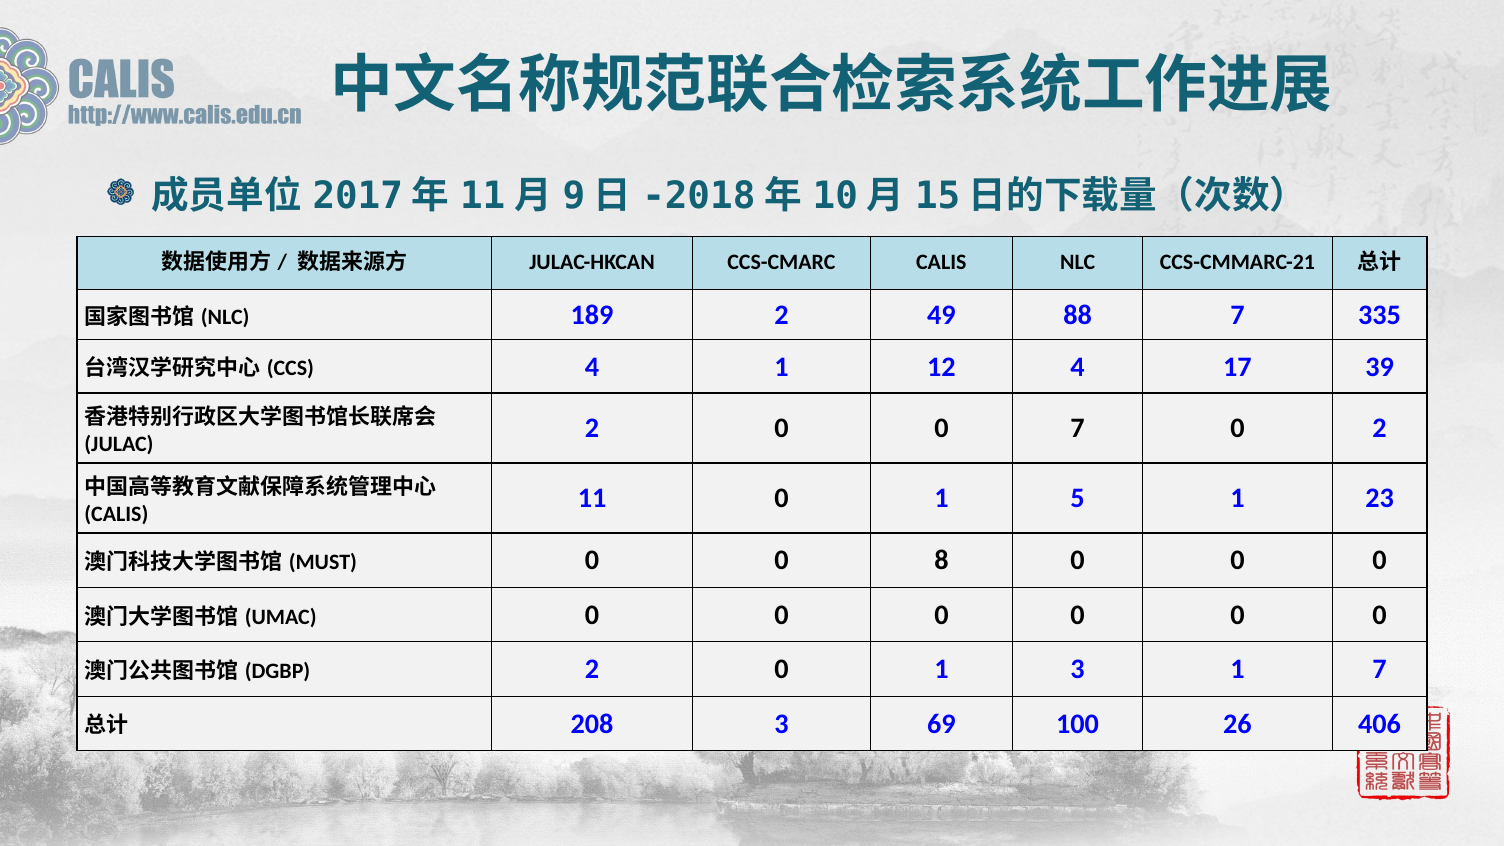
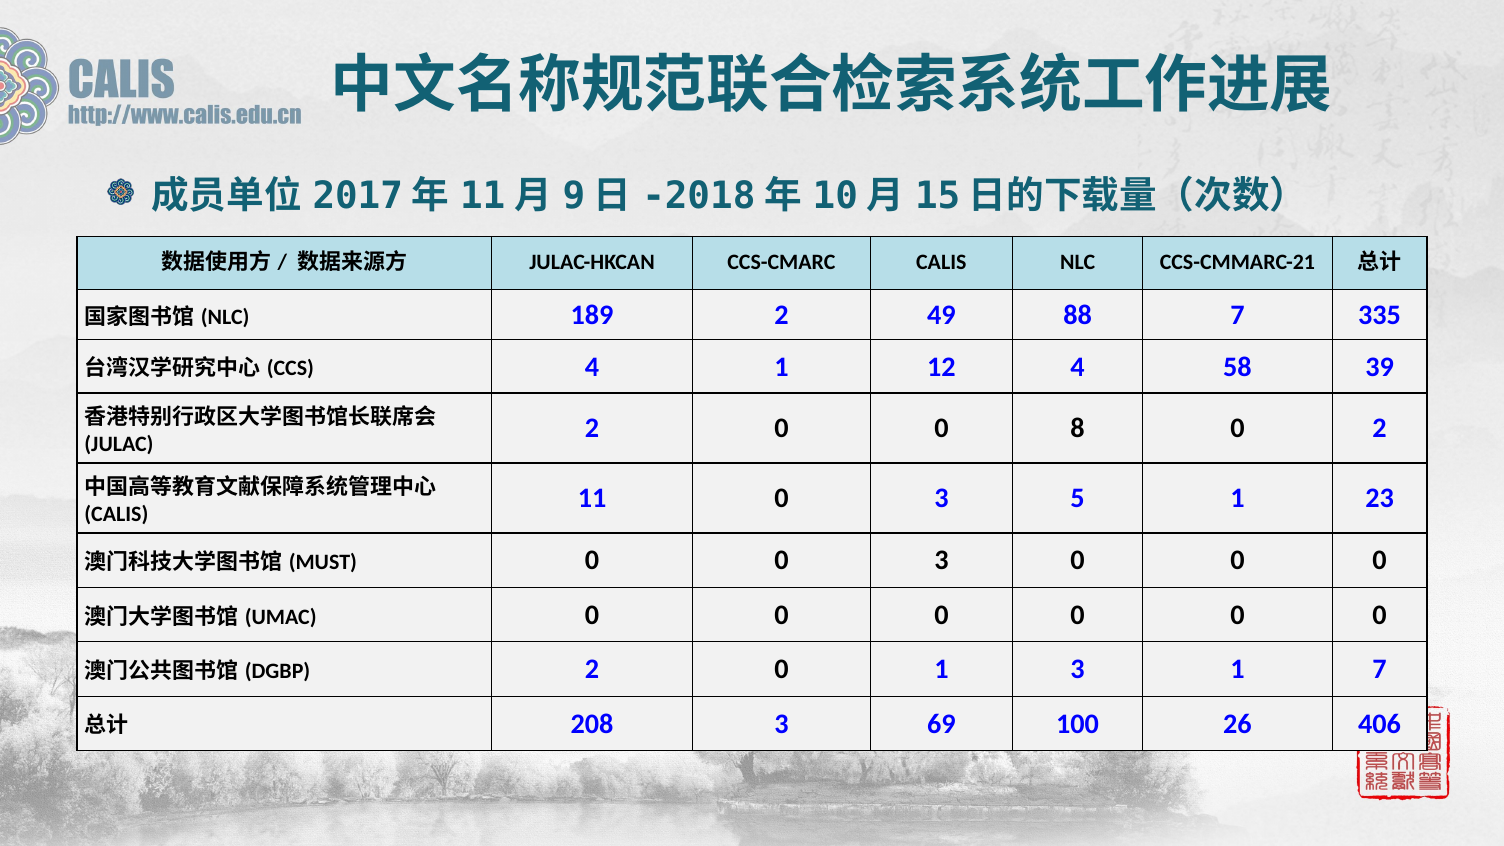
17: 17 -> 58 (1237, 367)
0 7: 7 -> 8 (1078, 428)
11 0 1: 1 -> 3 (941, 498)
0 0 8: 8 -> 3 (941, 561)
